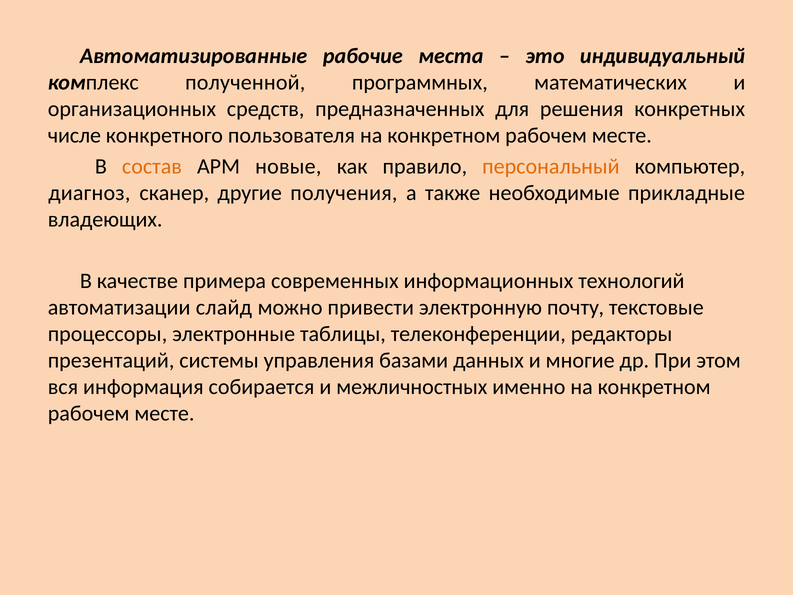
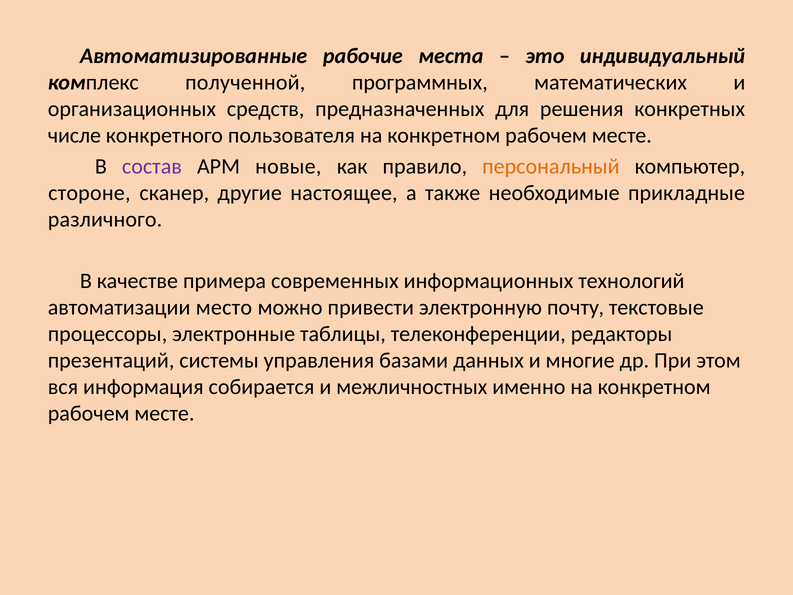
состав colour: orange -> purple (152, 166)
диагноз: диагноз -> стороне (89, 193)
получения: получения -> настоящее (344, 193)
владеющих: владеющих -> различного (105, 219)
слайд: слайд -> место (224, 307)
